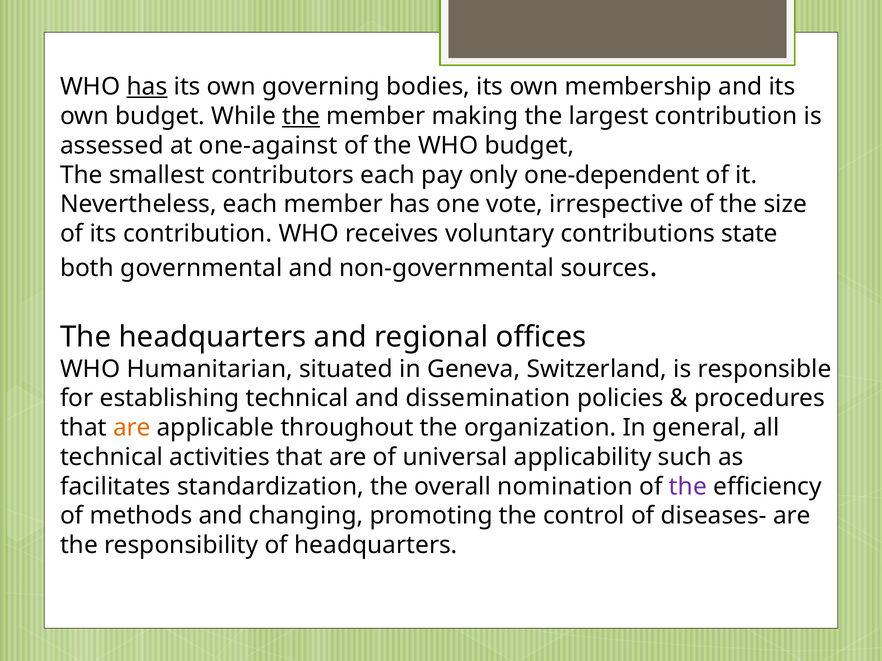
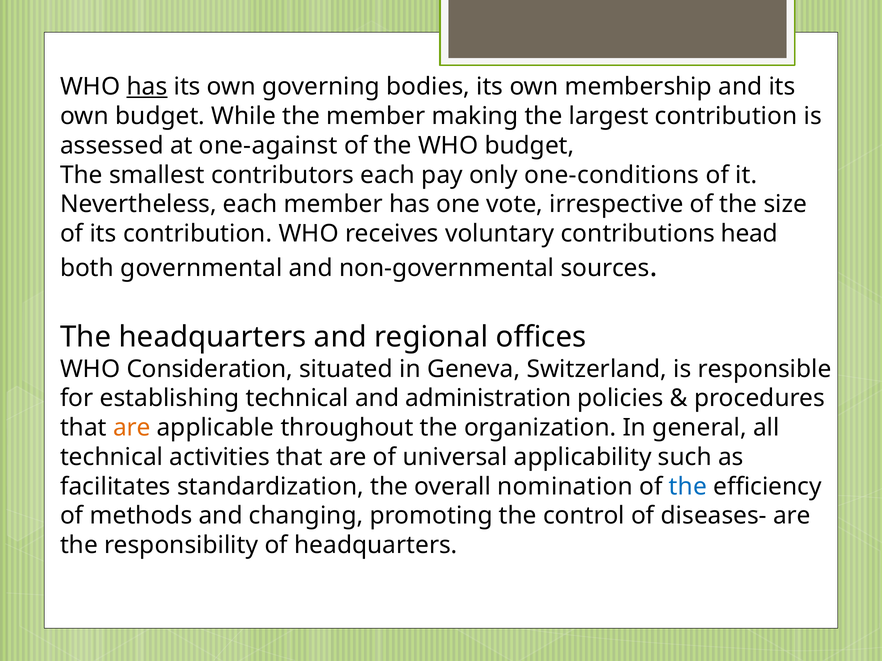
the underline: present -> none (301, 116)
one-dependent: one-dependent -> one-conditions (612, 175)
state: state -> head (750, 234)
Humanitarian: Humanitarian -> Consideration (210, 369)
dissemination: dissemination -> administration (488, 399)
the colour: purple -> blue (688, 487)
